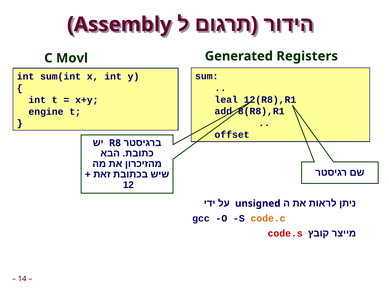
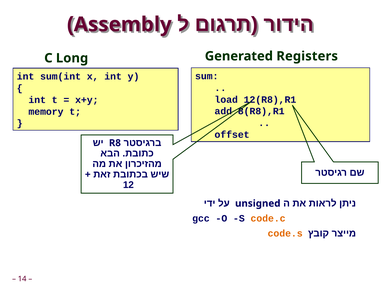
Movl: Movl -> Long (72, 58)
leal: leal -> load (226, 99)
engine: engine -> memory (46, 111)
code.s colour: red -> orange (285, 233)
